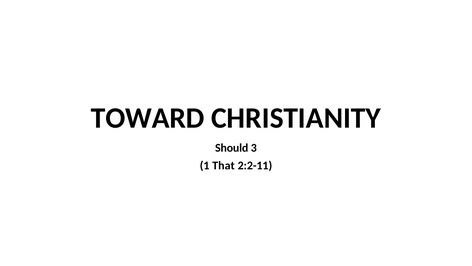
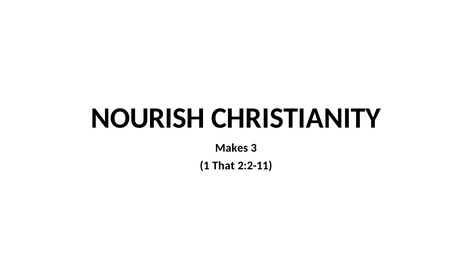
TOWARD: TOWARD -> NOURISH (148, 118)
Should: Should -> Makes (232, 148)
